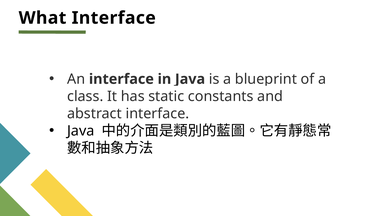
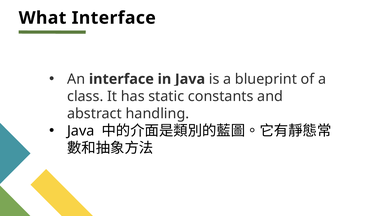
abstract interface: interface -> handling (157, 113)
